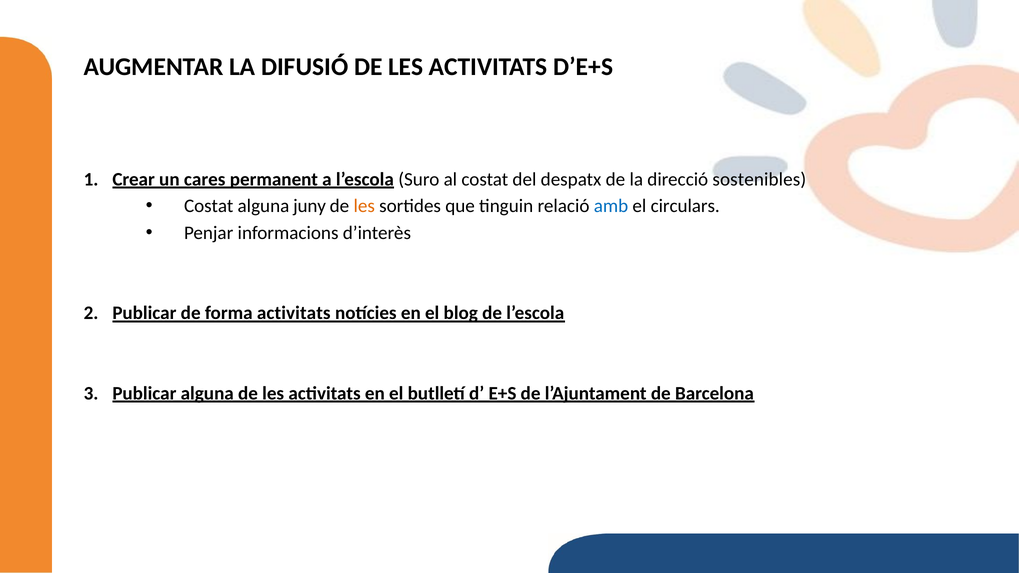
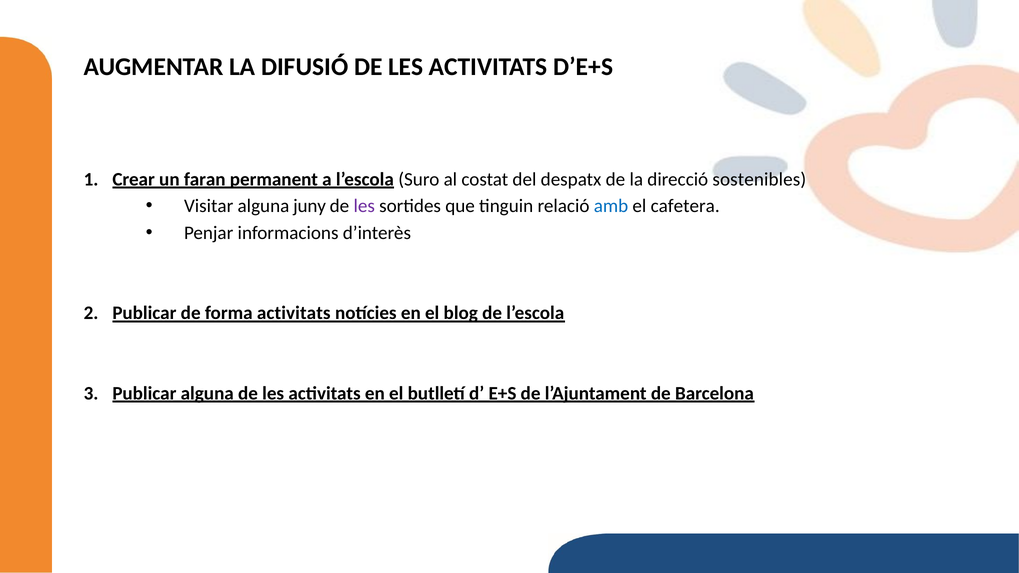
cares: cares -> faran (205, 179)
Costat: Costat -> Visitar (209, 206)
les colour: orange -> purple (364, 206)
circulars: circulars -> cafetera (685, 206)
